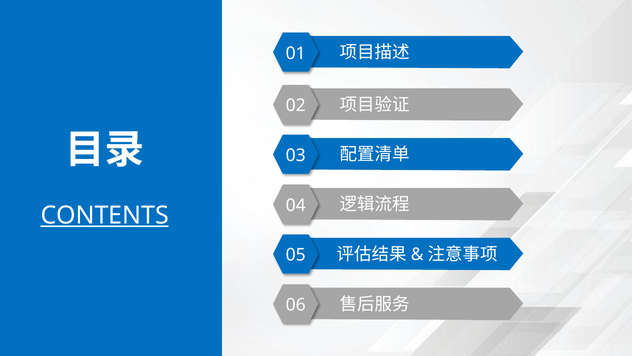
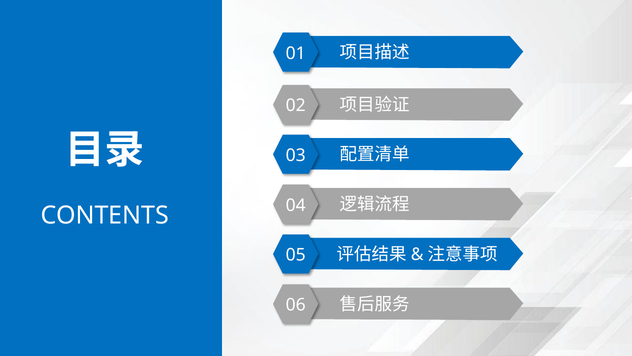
CONTENTS underline: present -> none (105, 215)
